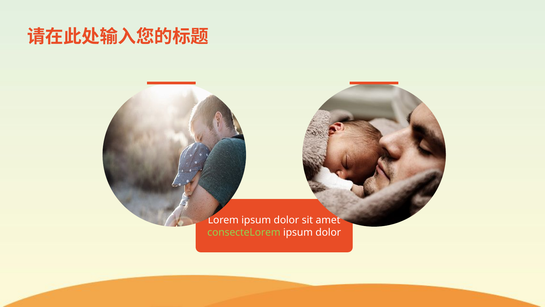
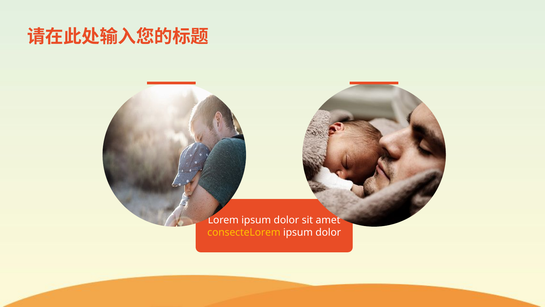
consecteLorem colour: light green -> yellow (244, 232)
